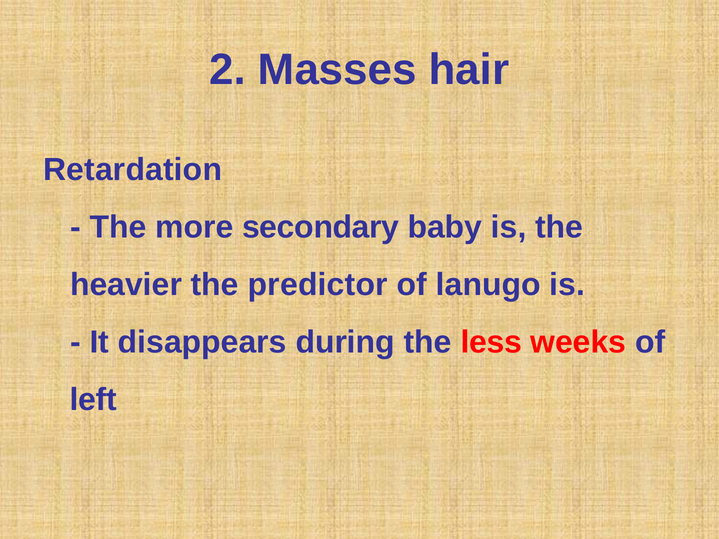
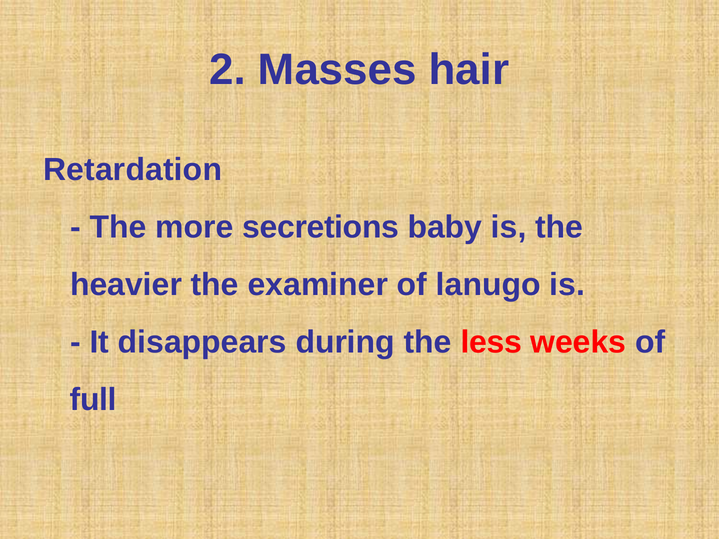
secondary: secondary -> secretions (321, 228)
predictor: predictor -> examiner (318, 285)
left: left -> full (93, 400)
